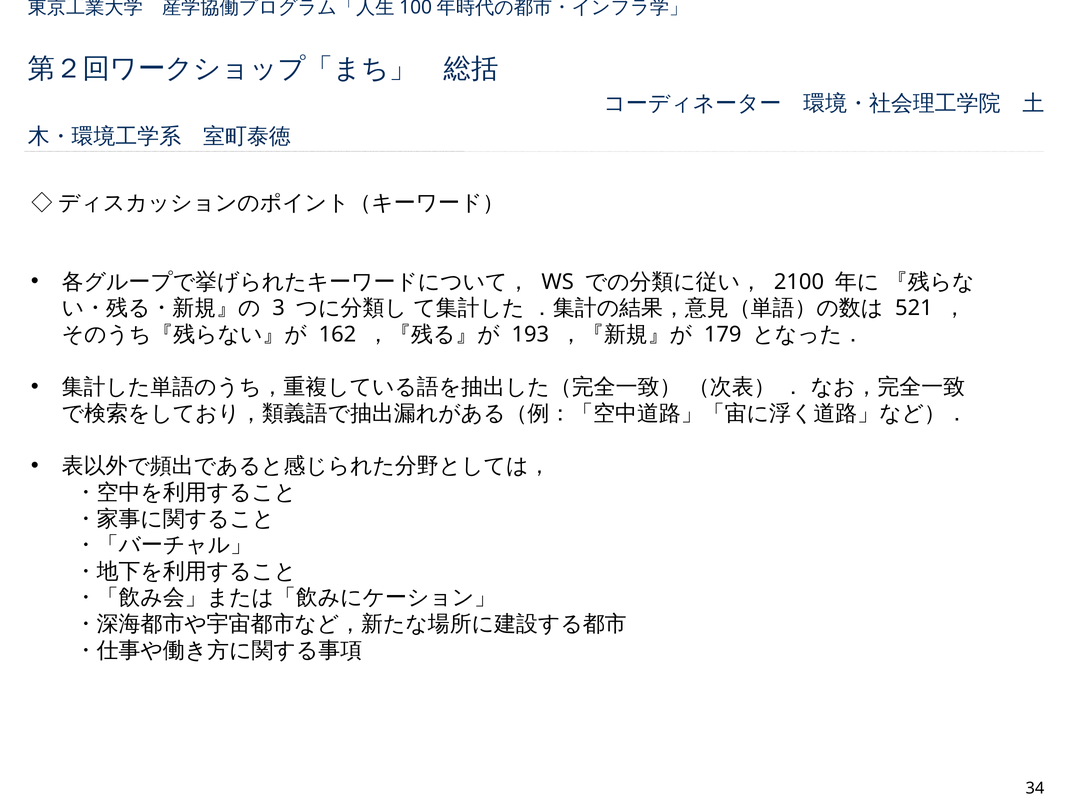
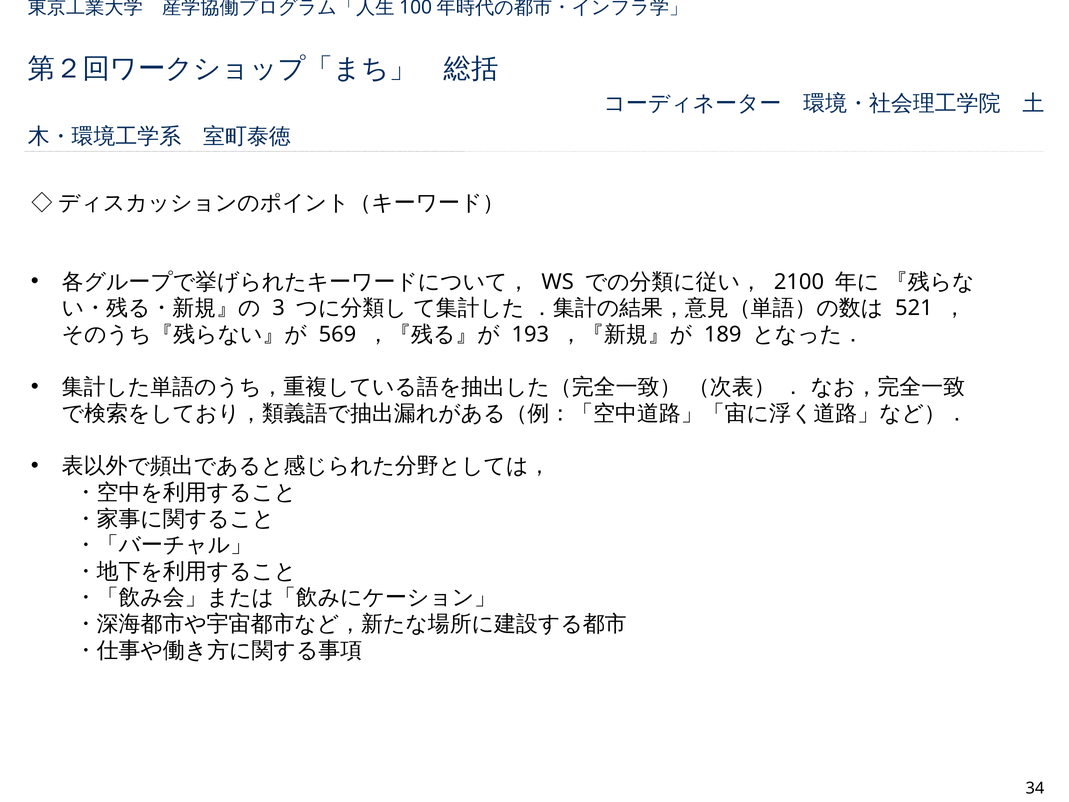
162: 162 -> 569 (337, 334)
179: 179 -> 189 (723, 334)
